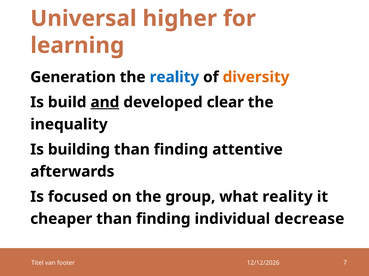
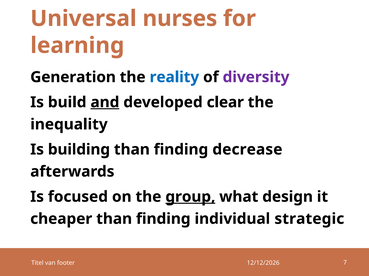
higher: higher -> nurses (180, 19)
diversity colour: orange -> purple (256, 77)
attentive: attentive -> decrease (247, 150)
group underline: none -> present (190, 197)
what reality: reality -> design (288, 197)
decrease: decrease -> strategic (309, 219)
